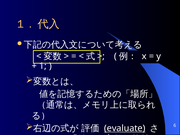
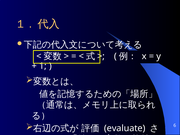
evaluate underline: present -> none (125, 128)
